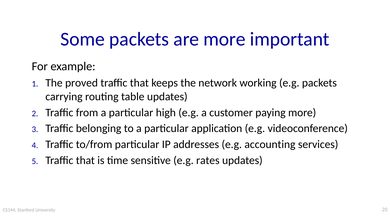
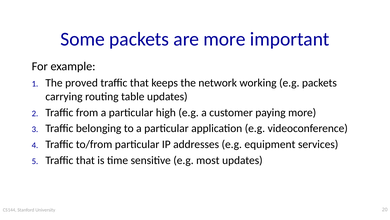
accounting: accounting -> equipment (270, 144)
rates: rates -> most (208, 160)
